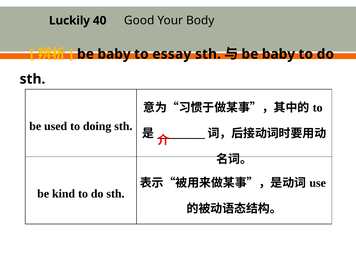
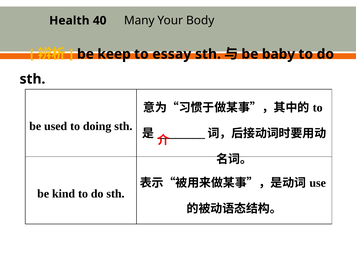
Luckily: Luckily -> Health (69, 21)
Good: Good -> Many (139, 21)
baby: baby -> keep (114, 54)
